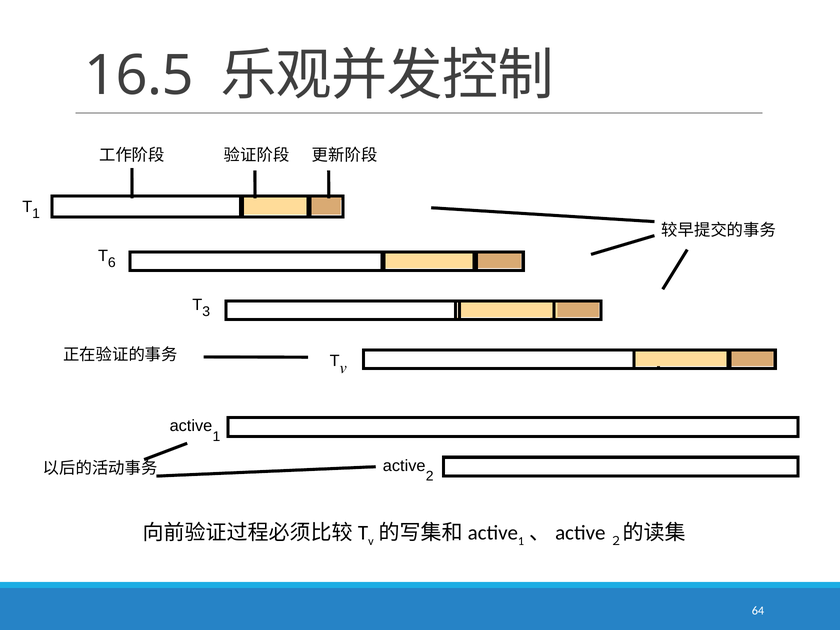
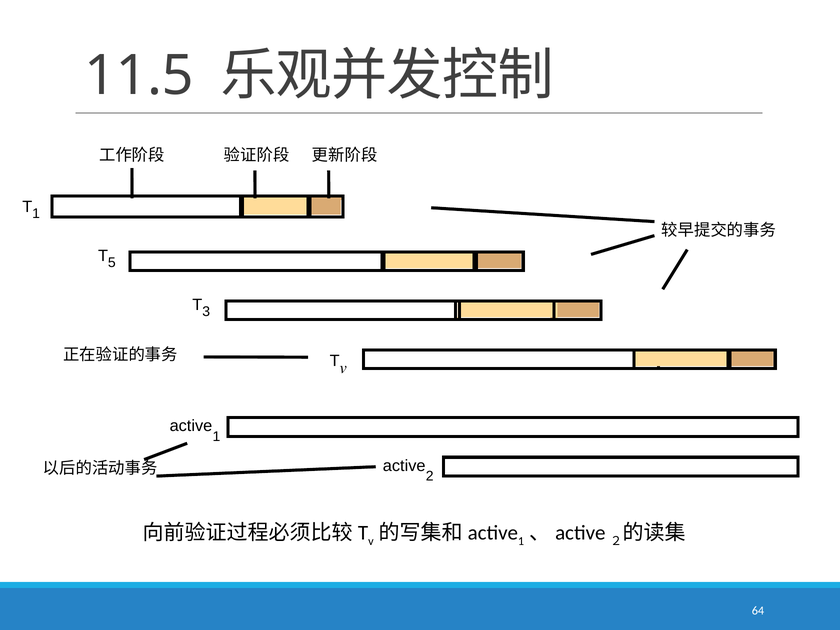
16.5: 16.5 -> 11.5 (139, 76)
6: 6 -> 5 (112, 263)
